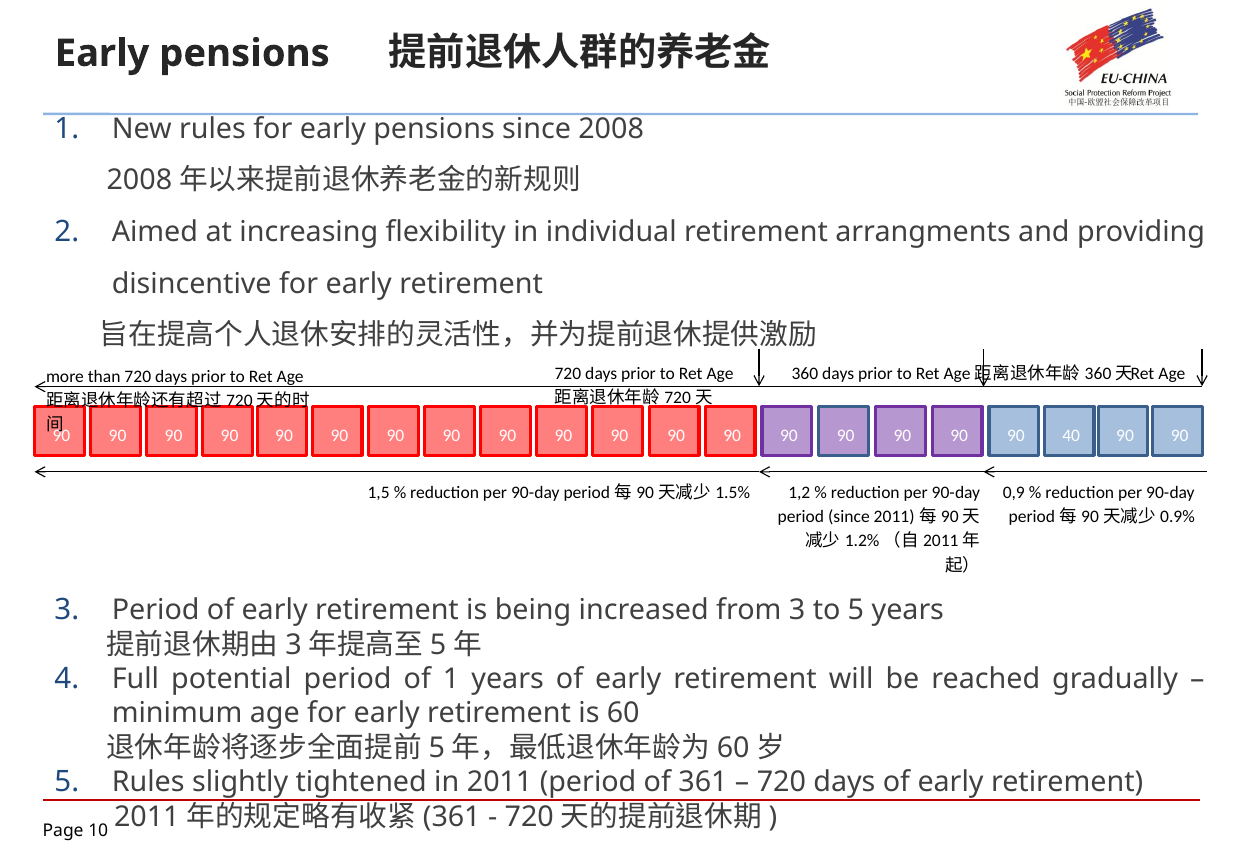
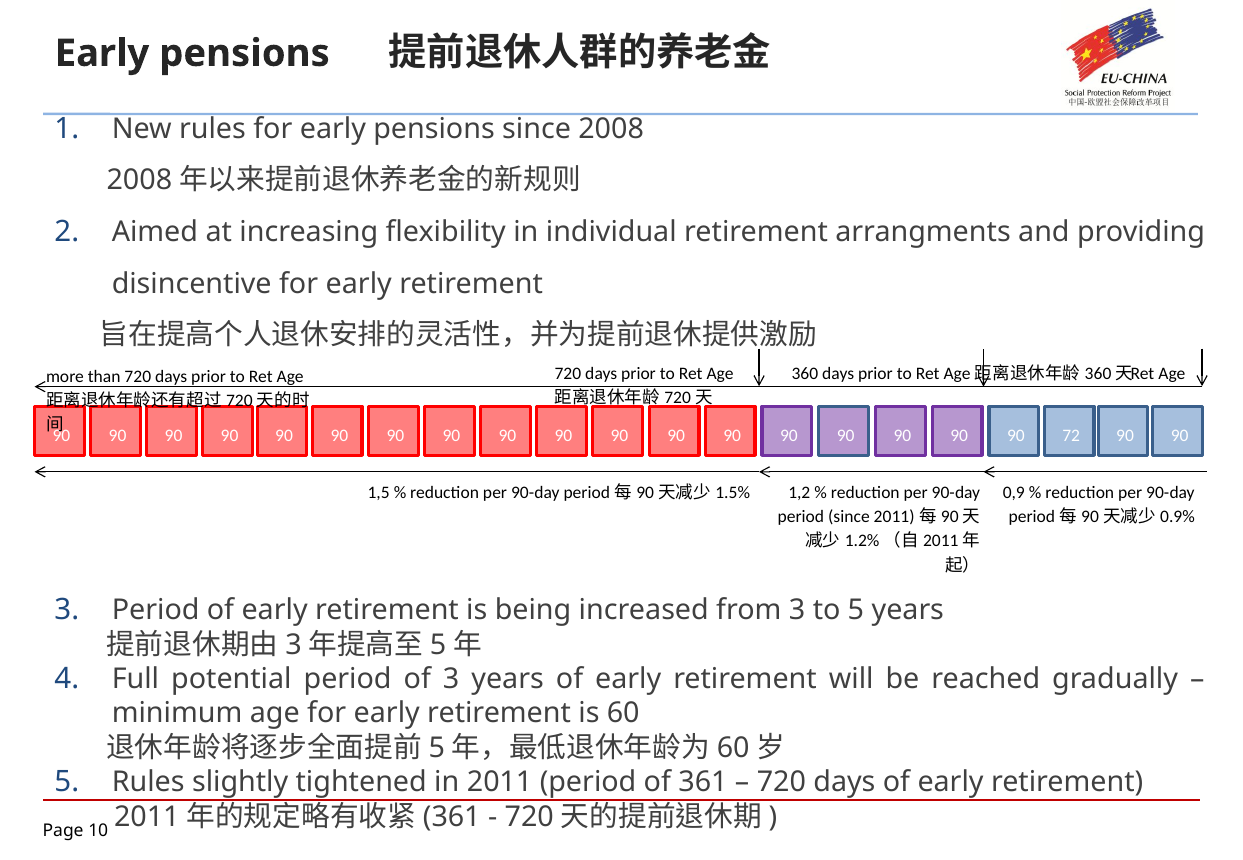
40: 40 -> 72 (1071, 436)
of 1: 1 -> 3 (451, 680)
